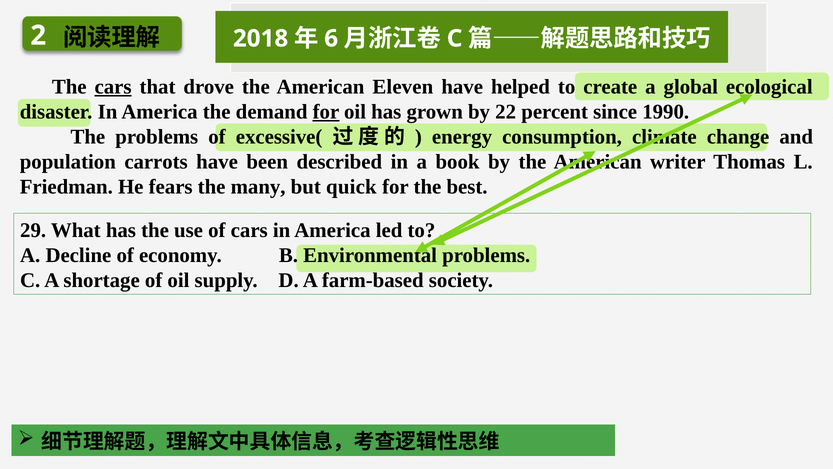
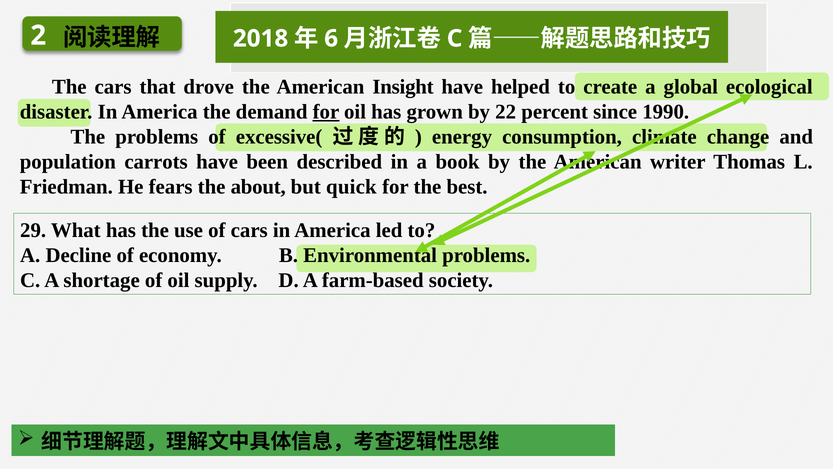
cars underline: present -> none (113, 87)
Eleven: Eleven -> Insight (403, 87)
many: many -> about (258, 187)
